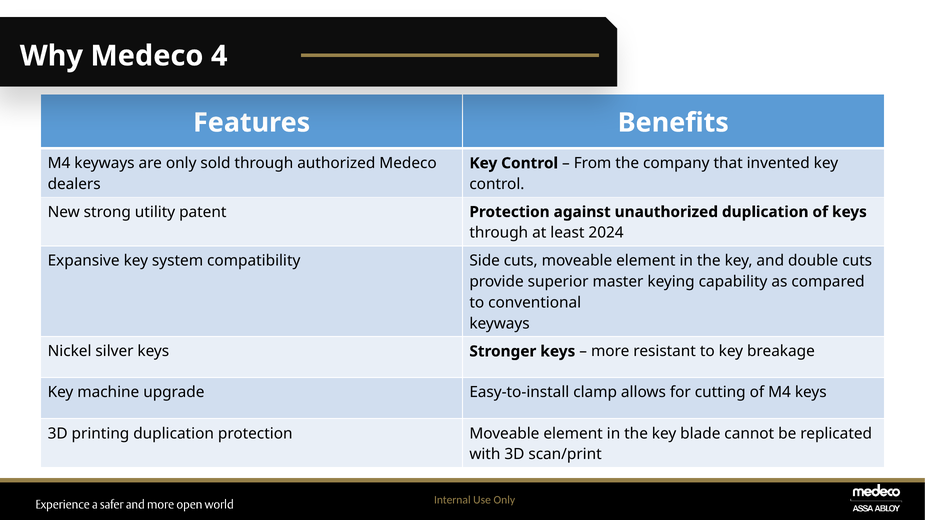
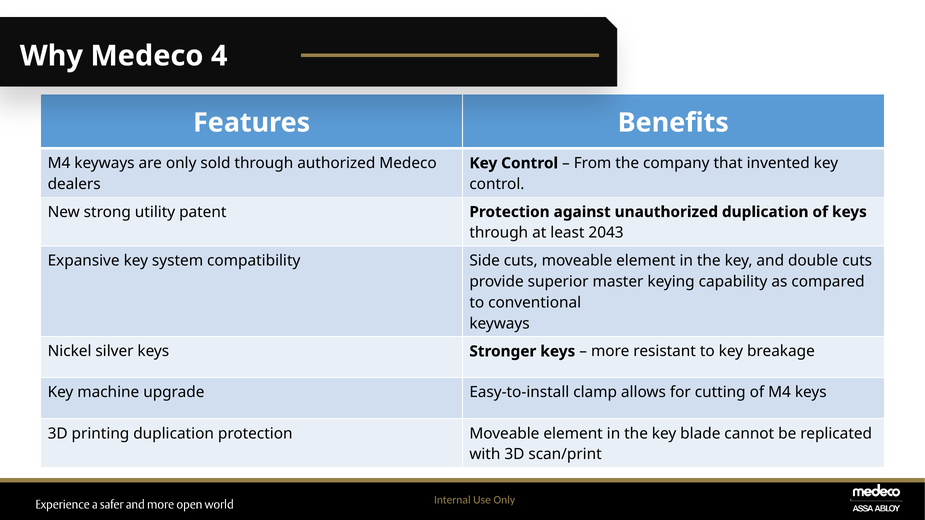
2024: 2024 -> 2043 (606, 233)
